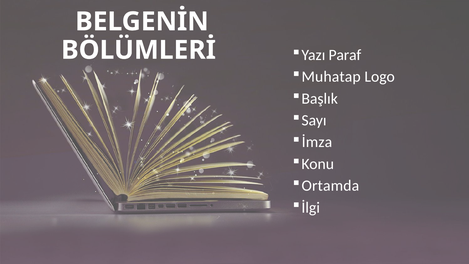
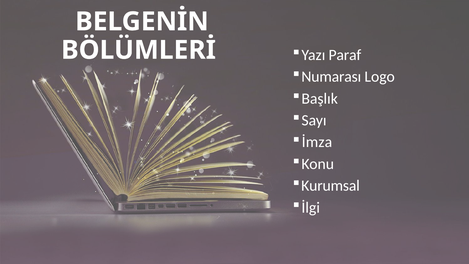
Muhatap: Muhatap -> Numarası (331, 77)
Ortamda: Ortamda -> Kurumsal (331, 186)
